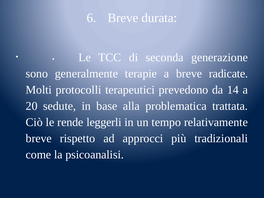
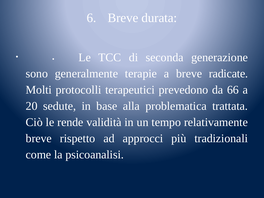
14: 14 -> 66 (233, 90)
leggerli: leggerli -> validità (104, 122)
